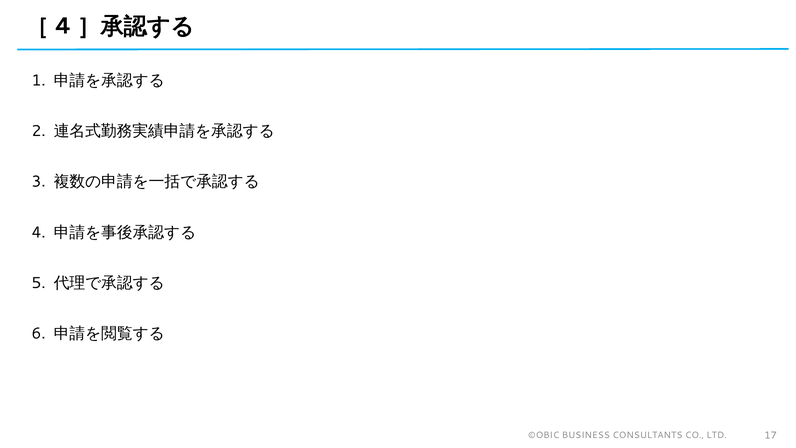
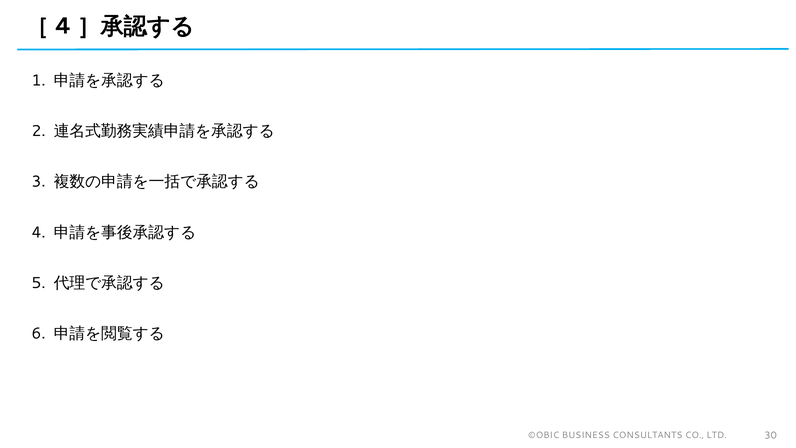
17: 17 -> 30 (771, 435)
